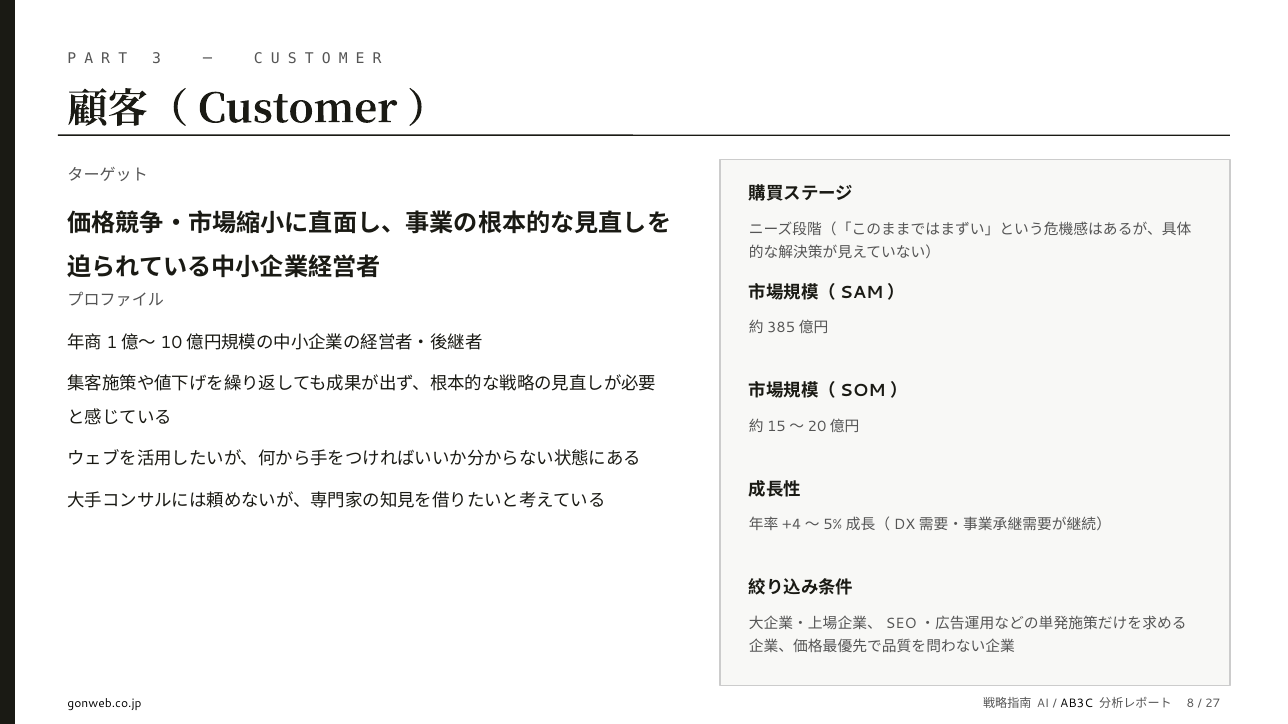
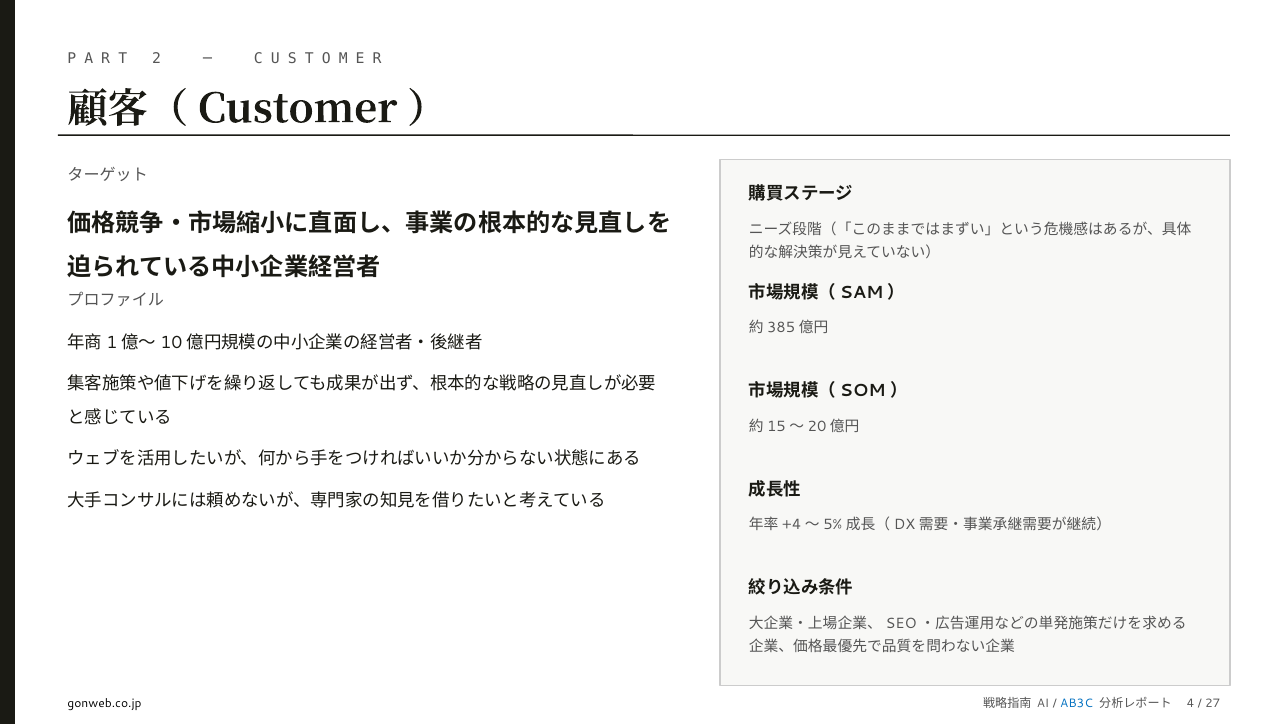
3: 3 -> 2 (157, 59)
AB3C colour: black -> blue (1077, 704)
8: 8 -> 4 (1190, 704)
